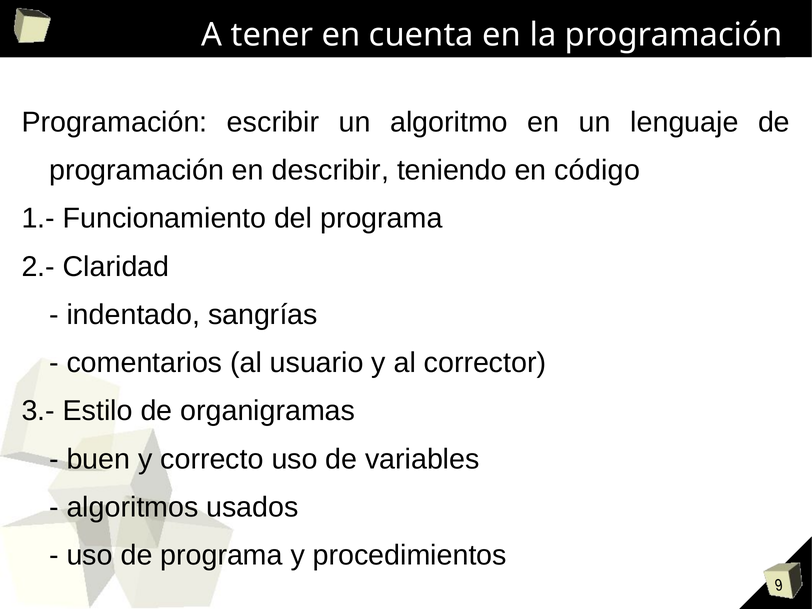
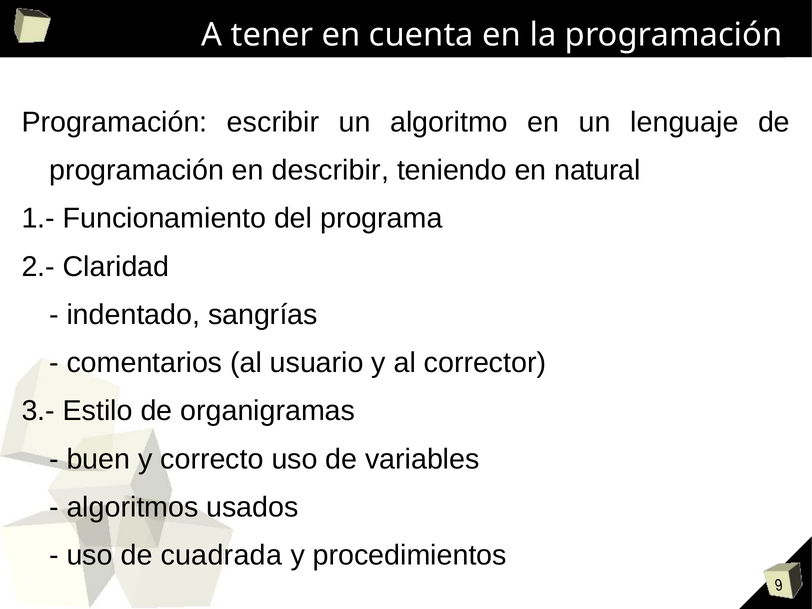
código: código -> natural (597, 170)
de programa: programa -> cuadrada (221, 555)
